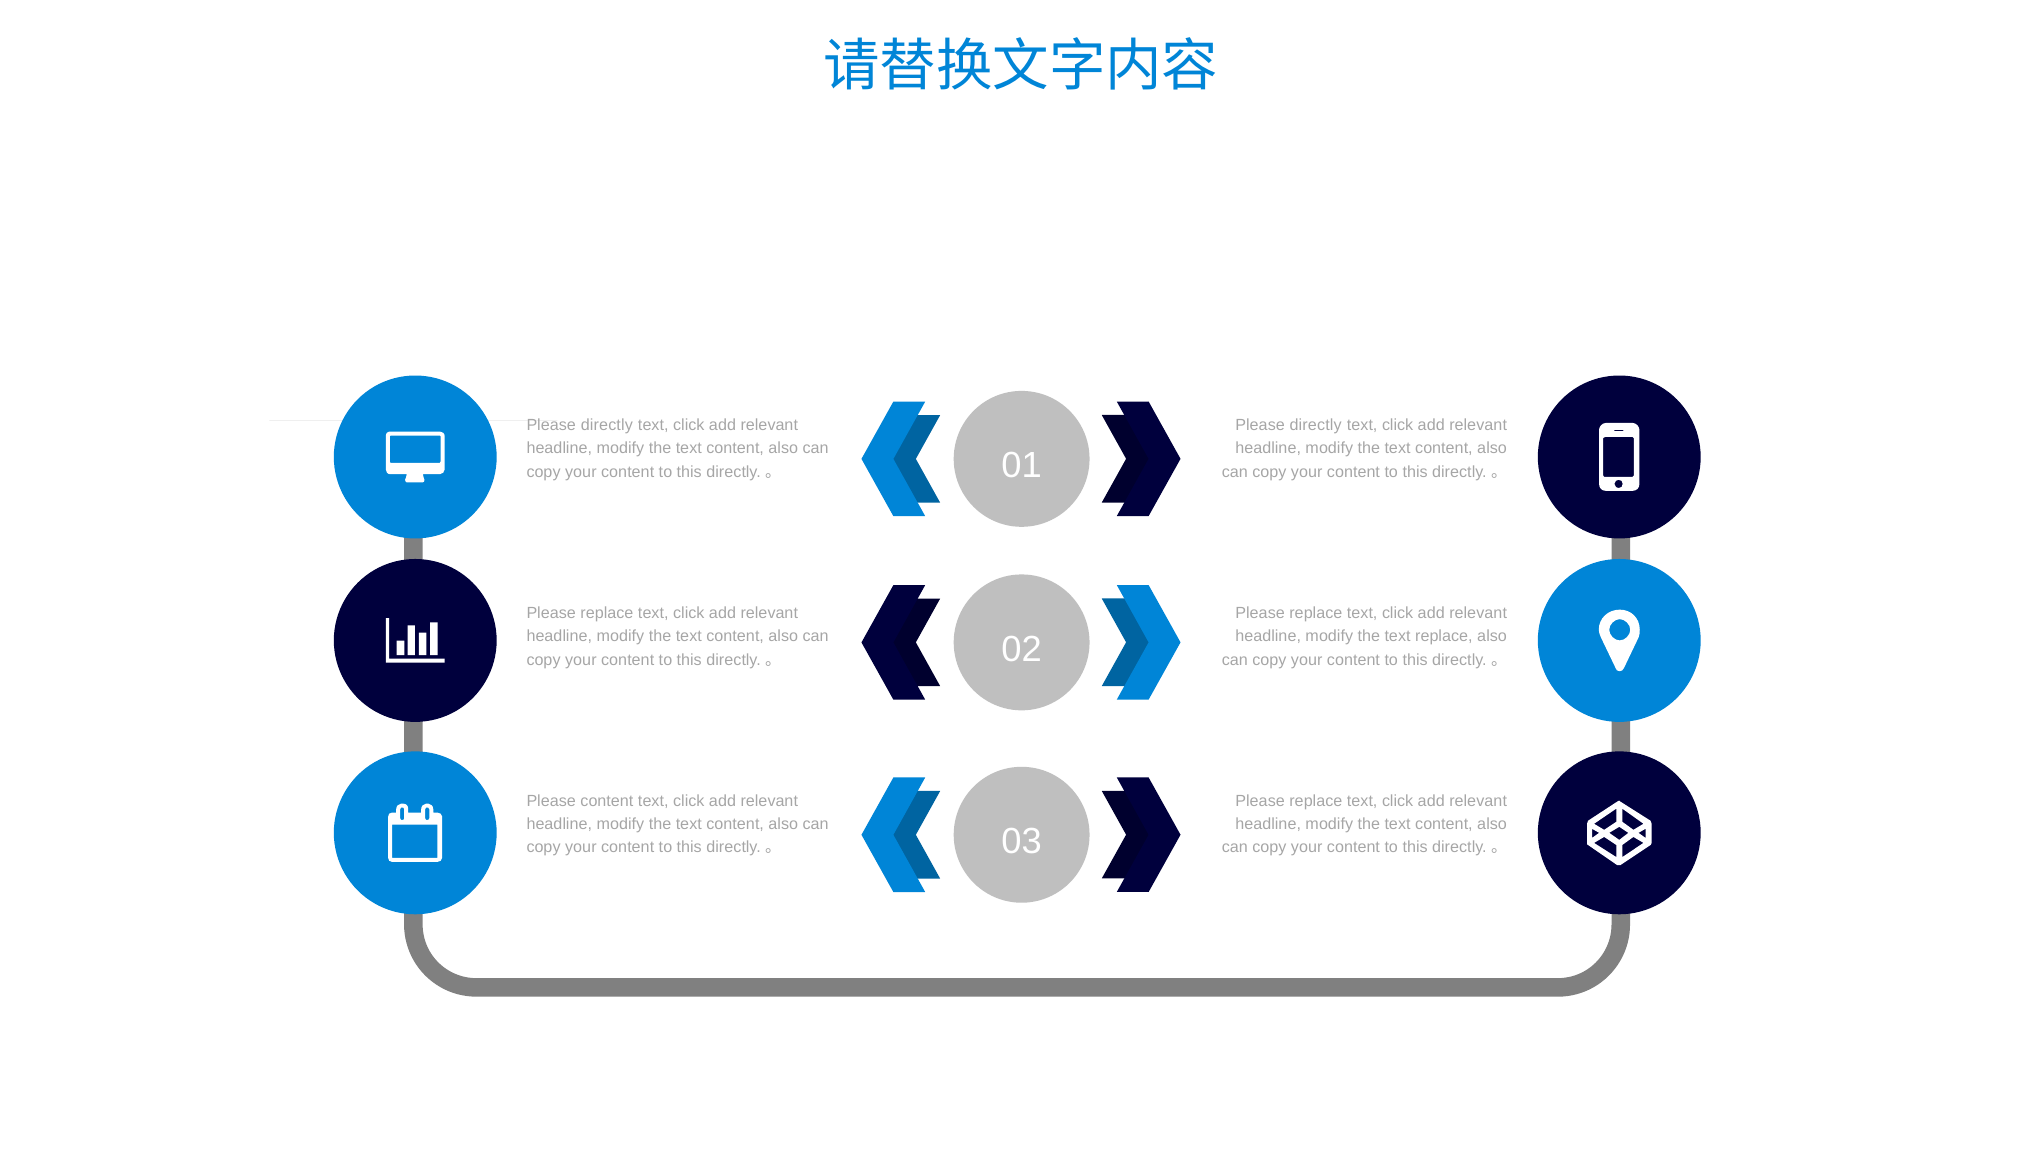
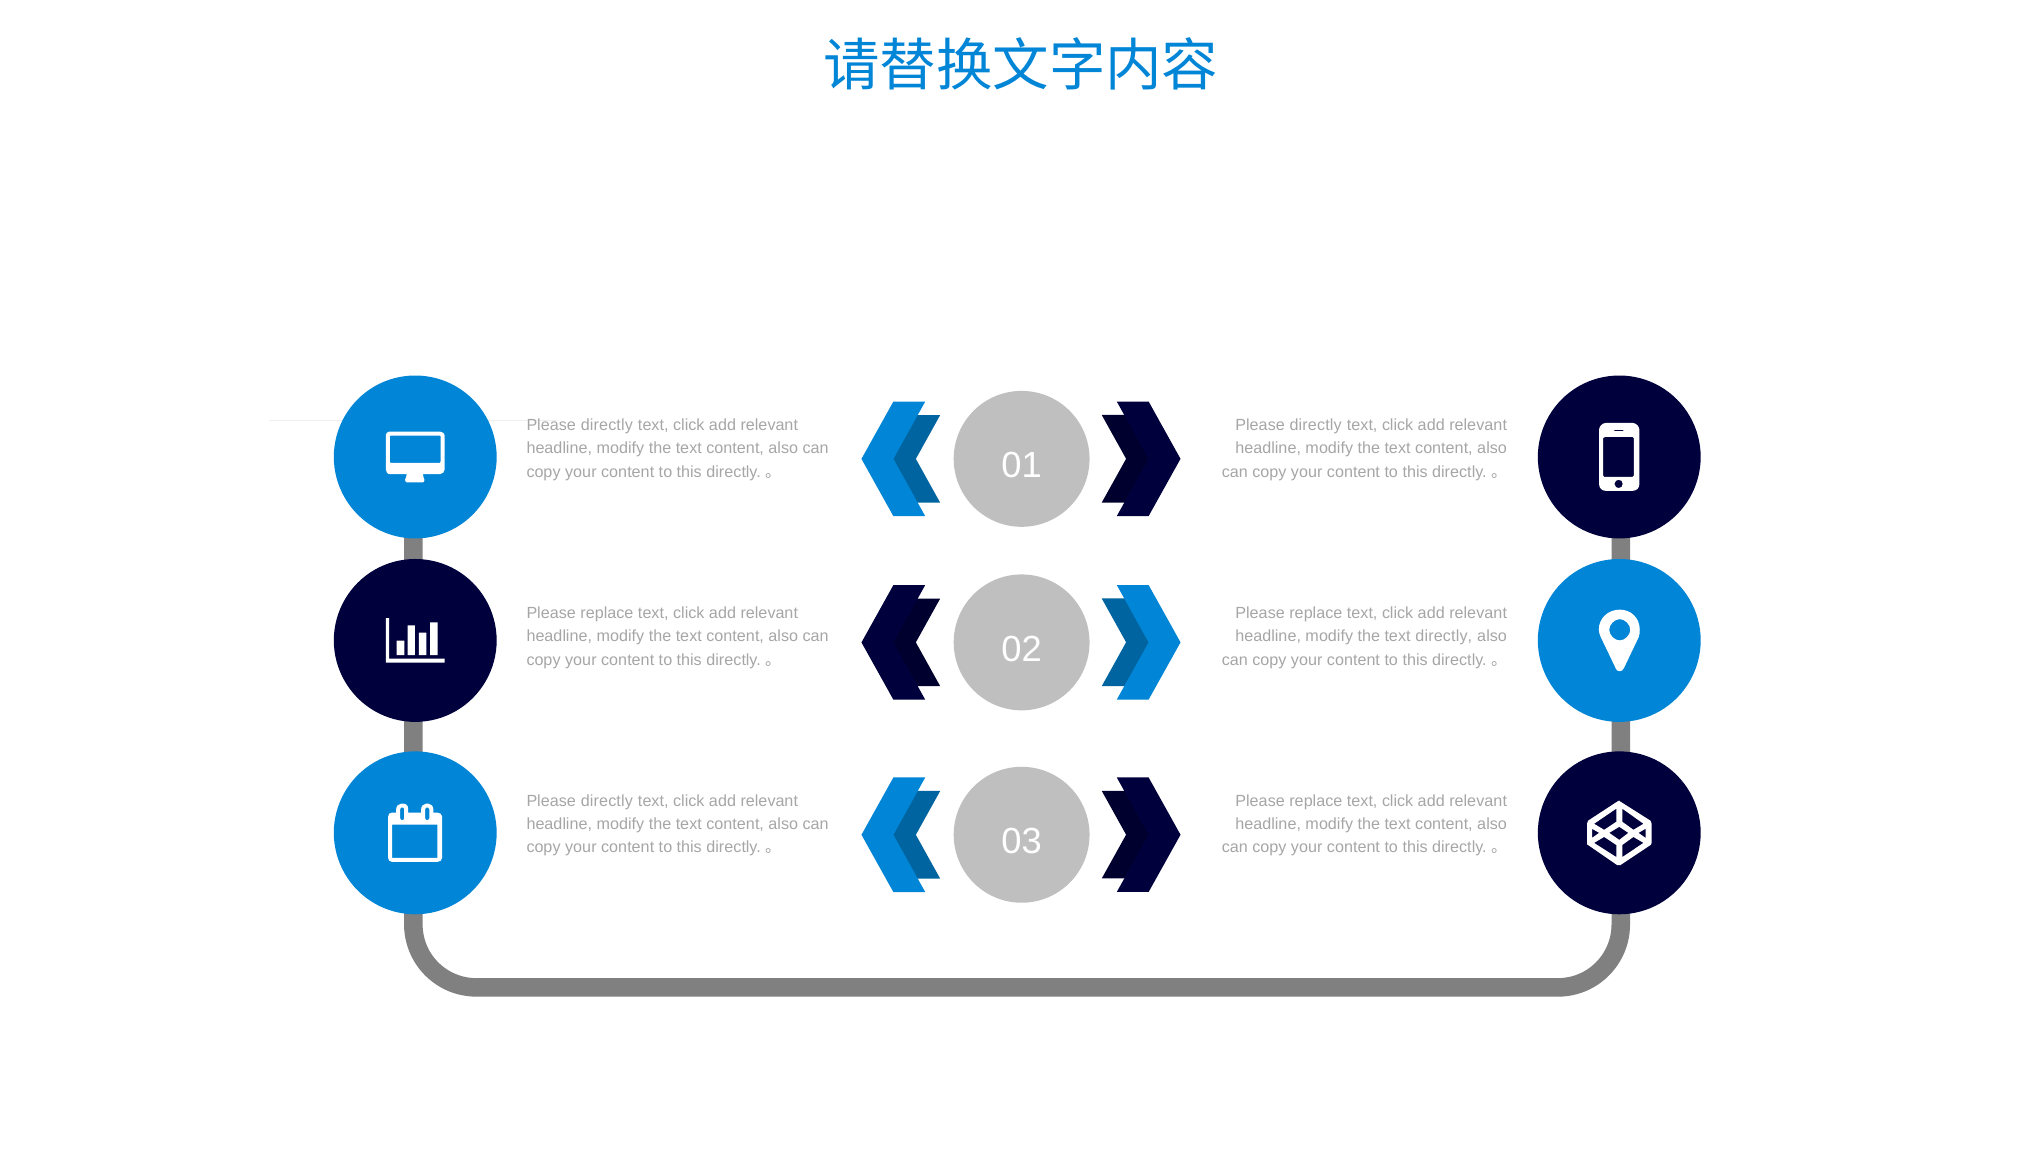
text replace: replace -> directly (1444, 636)
content: content -> directly (607, 801)
